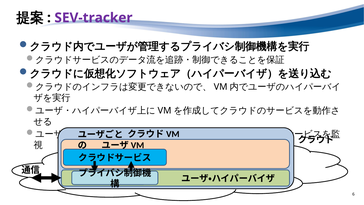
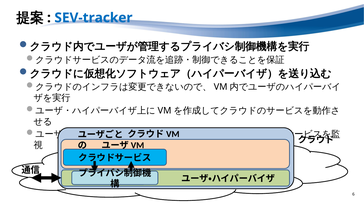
SEV-tracker colour: purple -> blue (93, 18)
